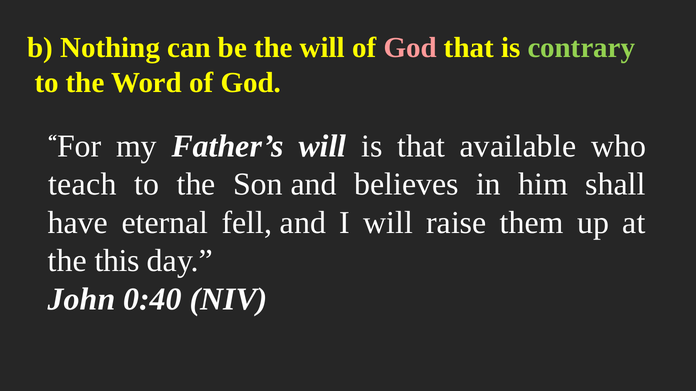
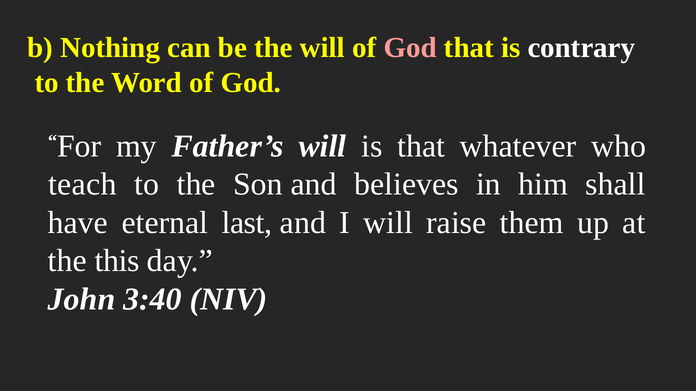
contrary colour: light green -> white (581, 48)
available: available -> whatever (518, 146)
fell: fell -> last (247, 223)
0:40: 0:40 -> 3:40 (152, 300)
